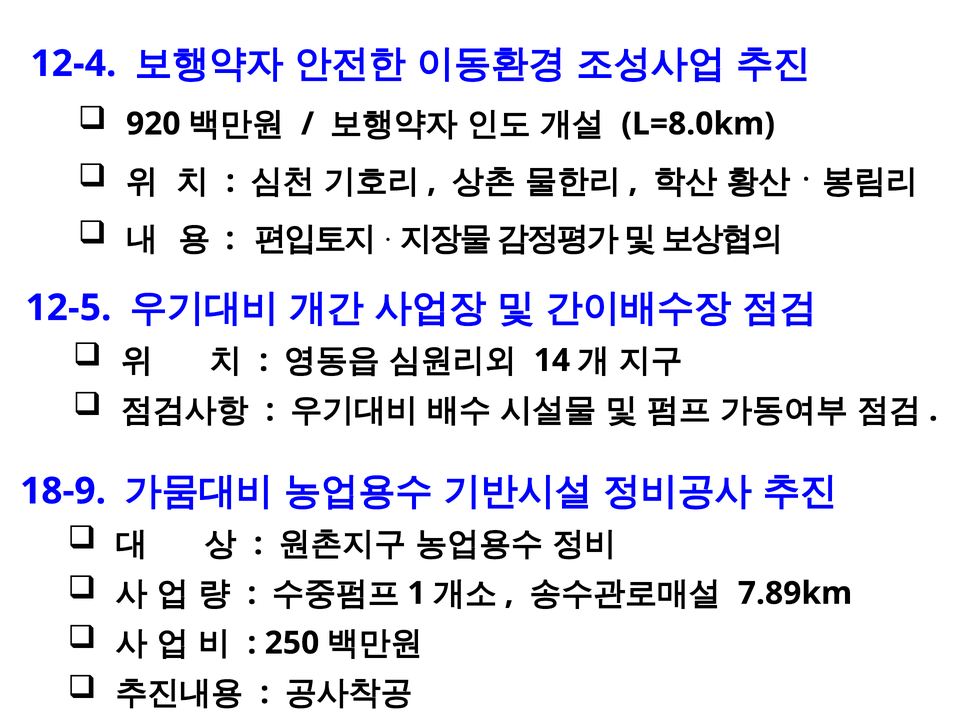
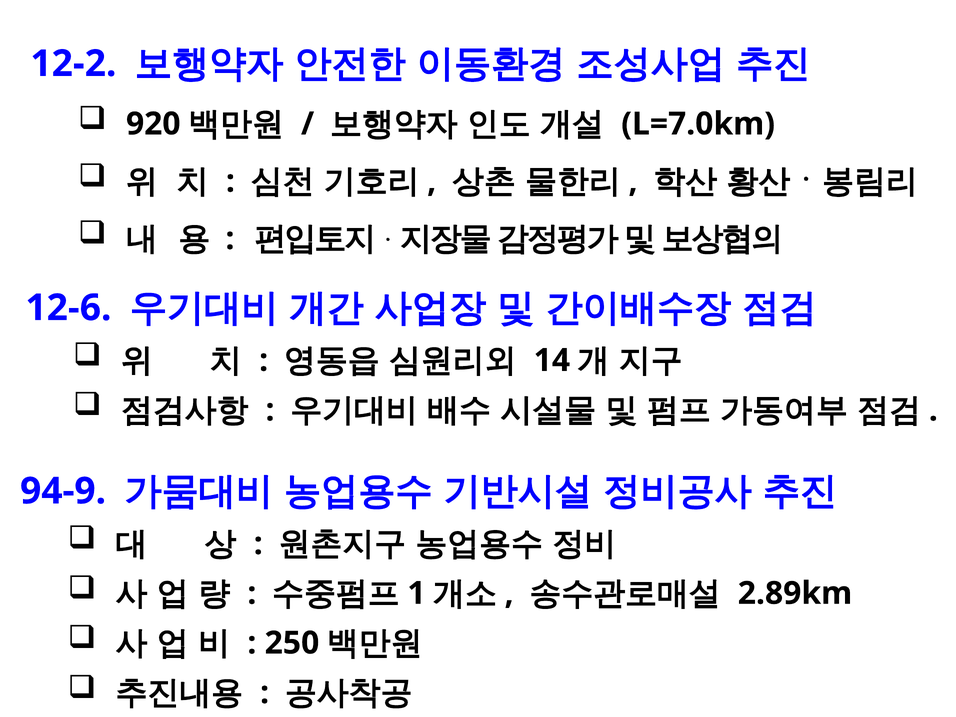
12-4: 12-4 -> 12-2 (73, 64)
L=8.0km: L=8.0km -> L=7.0km (698, 124)
12-5: 12-5 -> 12-6 (68, 308)
18-9: 18-9 -> 94-9 (63, 491)
7.89km: 7.89km -> 2.89km (795, 593)
